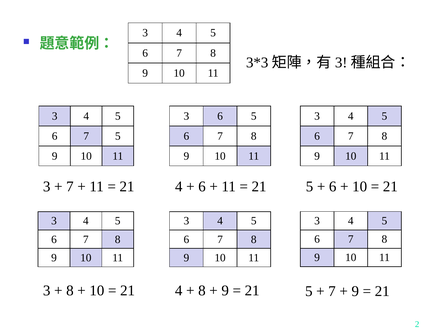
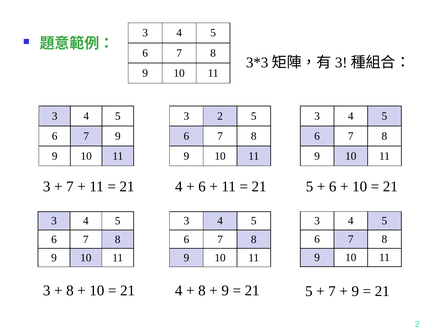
3 6: 6 -> 2 (220, 116)
7 5: 5 -> 9 (118, 136)
